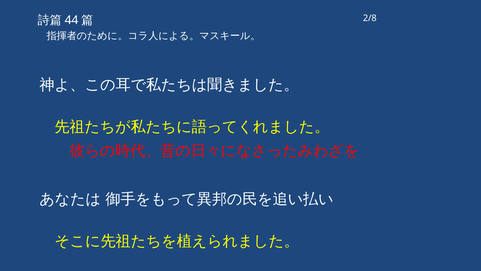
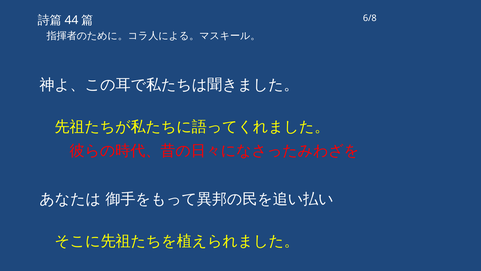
2/8: 2/8 -> 6/8 (370, 18)
